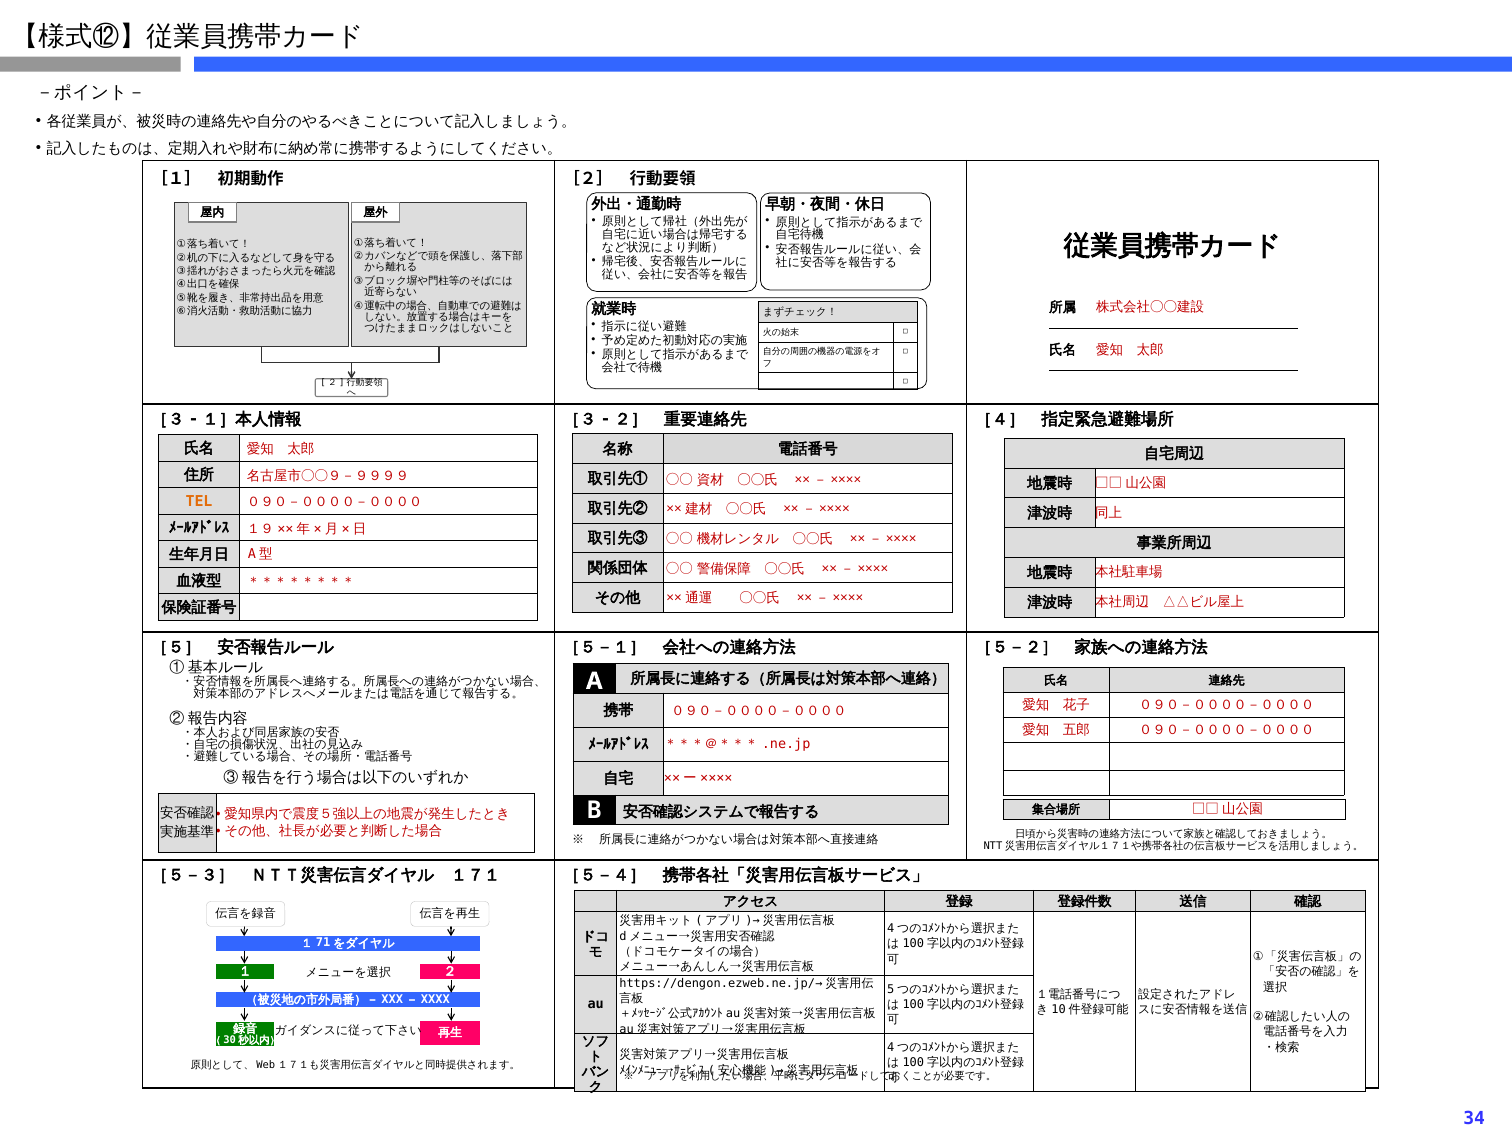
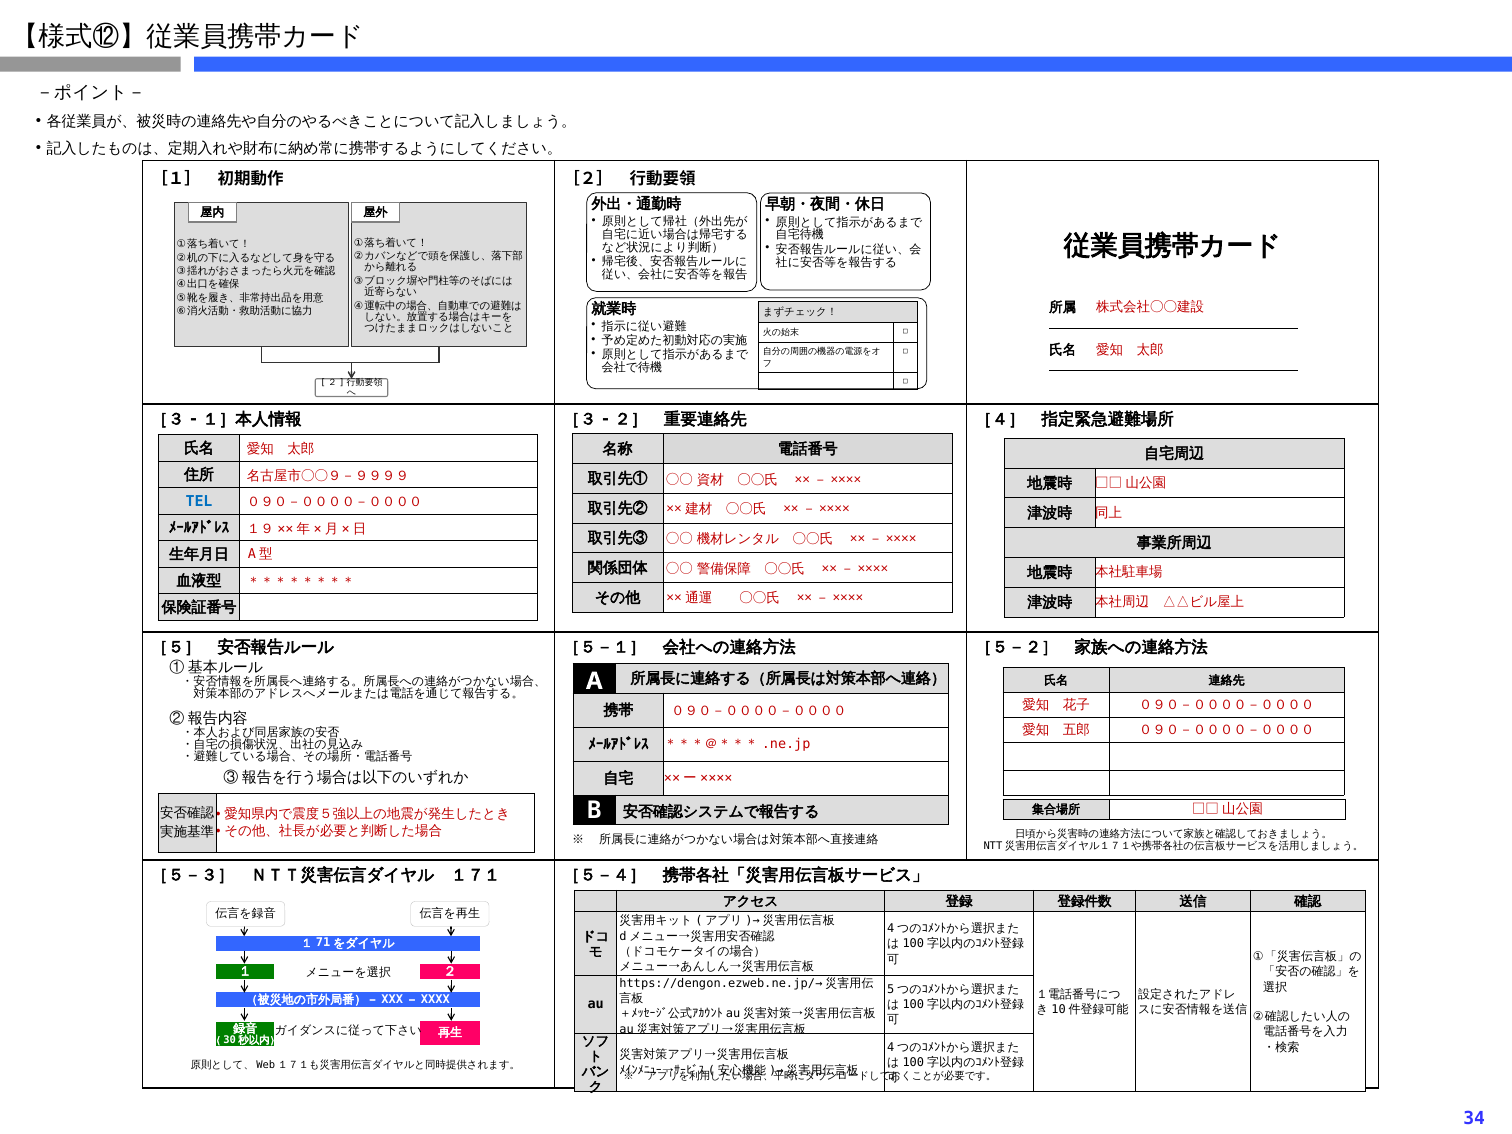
TEL colour: orange -> blue (199, 501)
